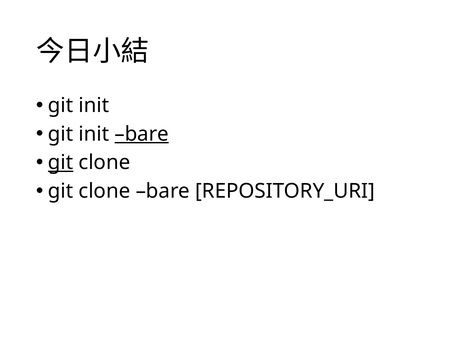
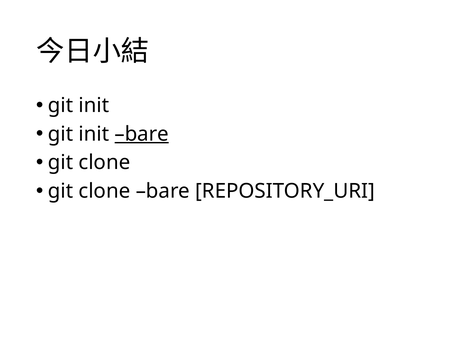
git underline: present -> none (61, 163)
